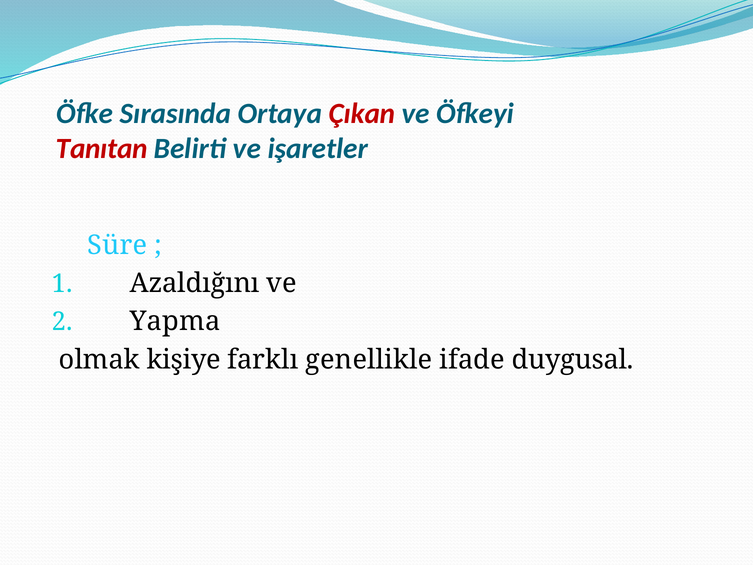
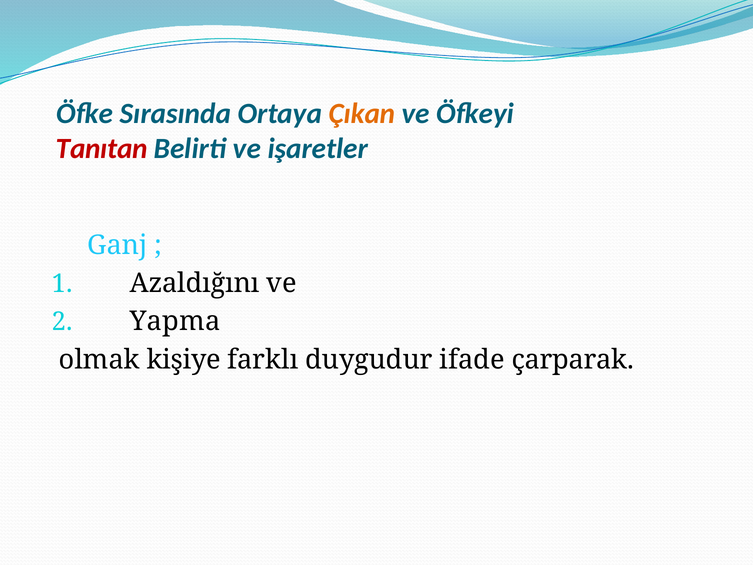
Çıkan colour: red -> orange (362, 113)
Süre: Süre -> Ganj (117, 245)
genellikle: genellikle -> duygudur (369, 359)
duygusal: duygusal -> çarparak (573, 359)
